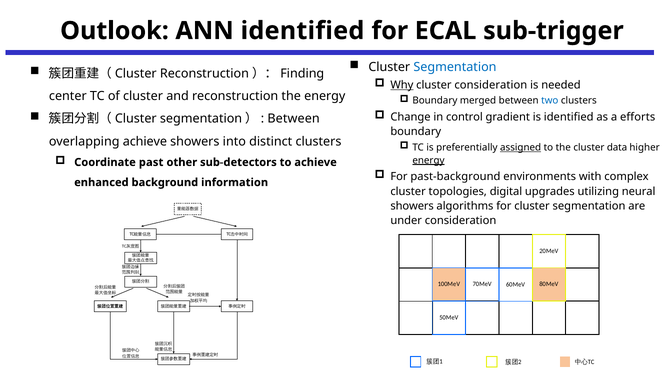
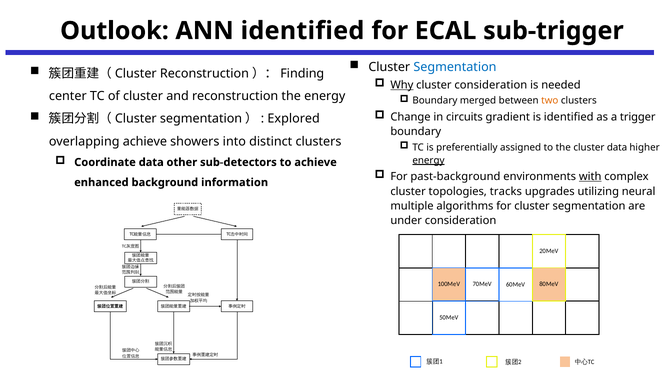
two colour: blue -> orange (550, 101)
control: control -> circuits (464, 117)
efforts: efforts -> trigger (638, 117)
segmentation） Between: Between -> Explored (294, 119)
assigned underline: present -> none (521, 147)
Coordinate past: past -> data (151, 162)
with underline: none -> present (590, 176)
digital: digital -> tracks (506, 191)
showers: showers -> multiple (412, 206)
